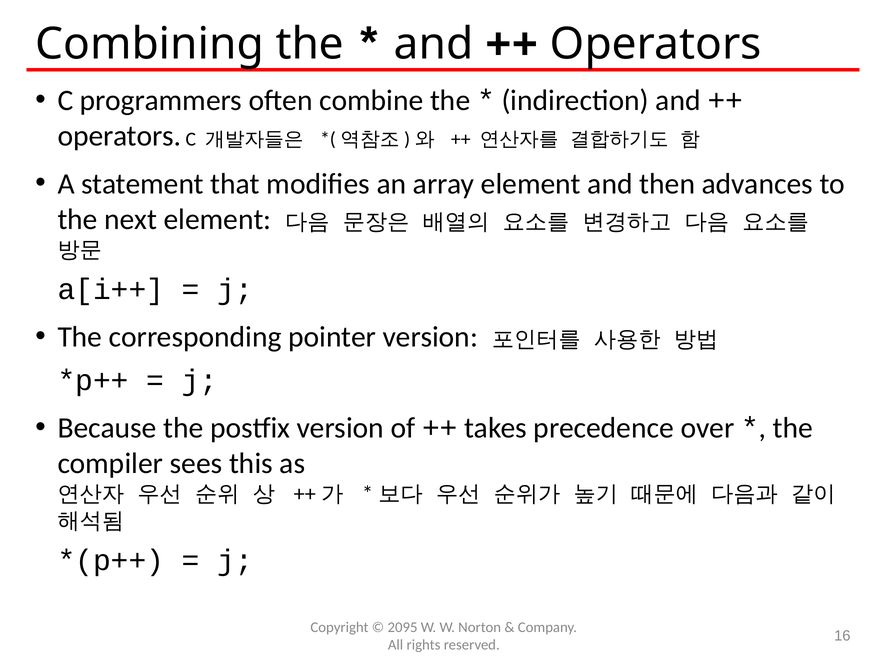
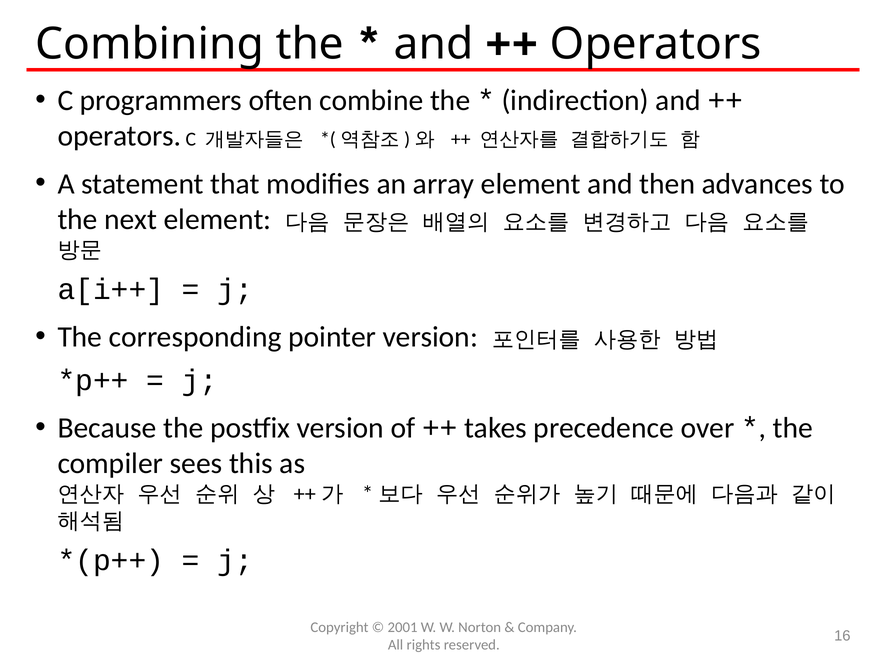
2095: 2095 -> 2001 (403, 627)
